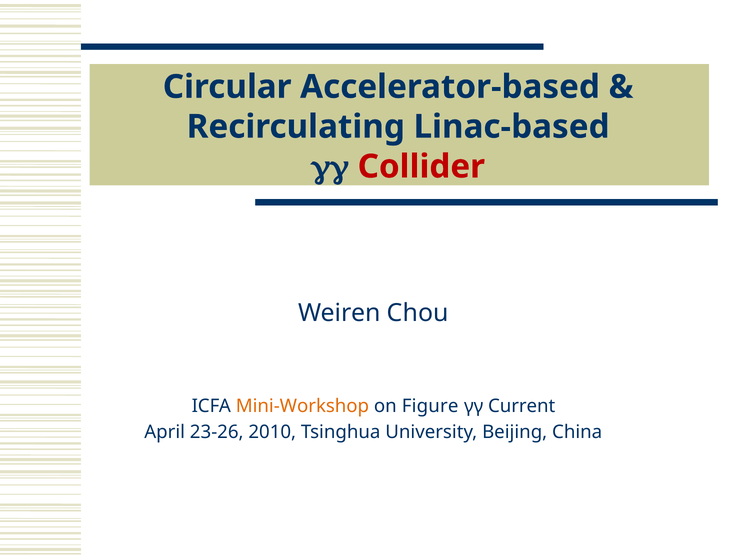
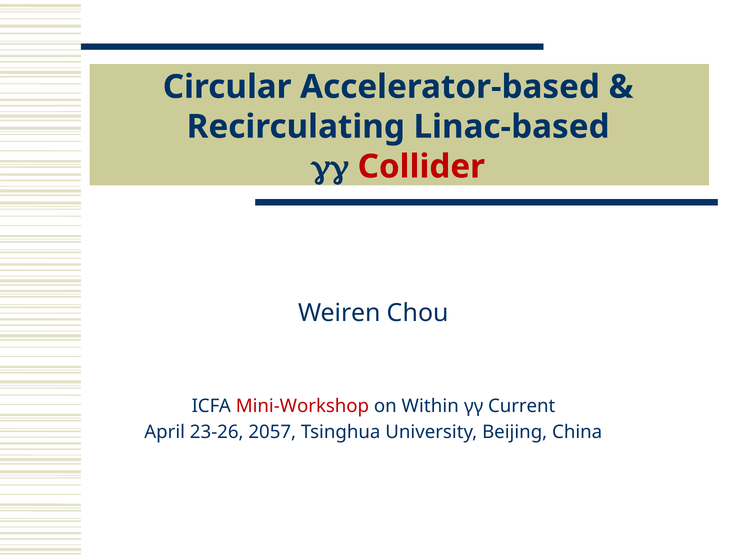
Mini-Workshop colour: orange -> red (302, 406)
Figure: Figure -> Within (430, 406)
2010: 2010 -> 2057 (272, 432)
